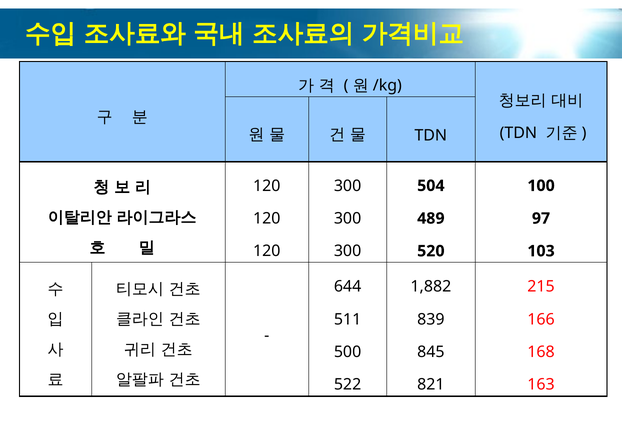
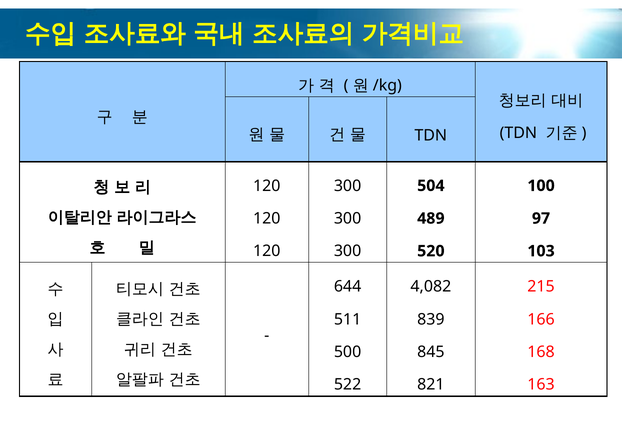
1,882: 1,882 -> 4,082 (431, 287)
